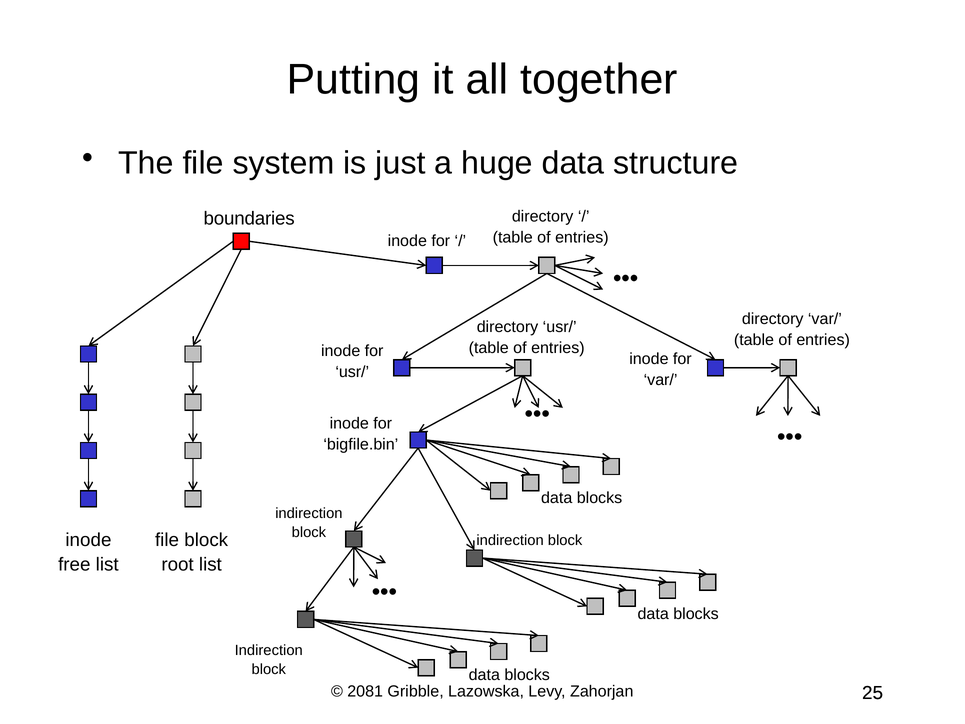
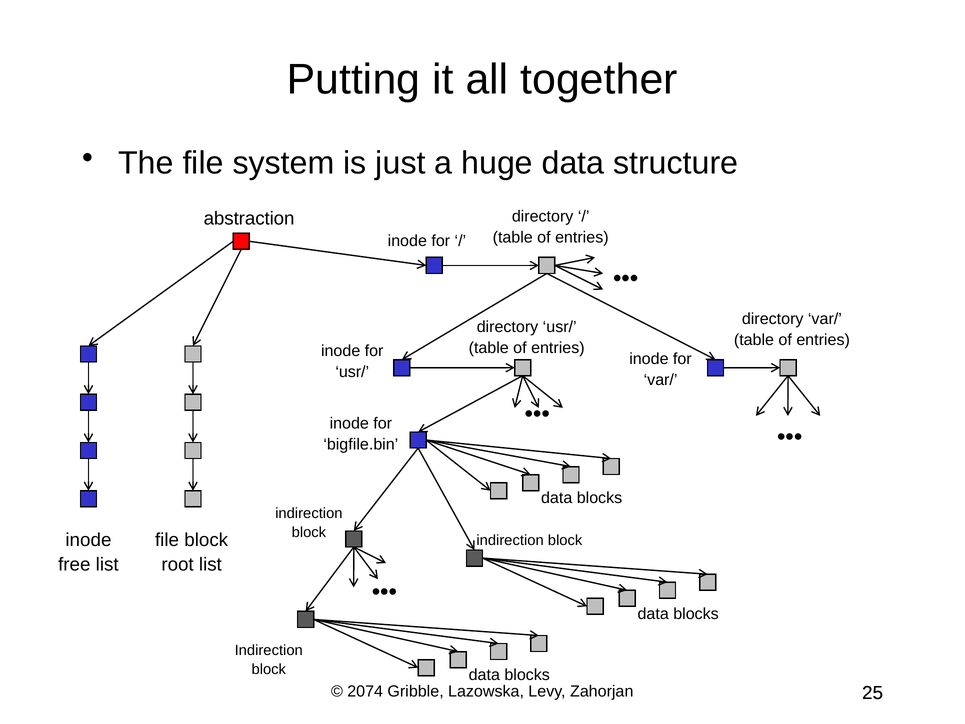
boundaries: boundaries -> abstraction (249, 218)
2081: 2081 -> 2074 (365, 691)
